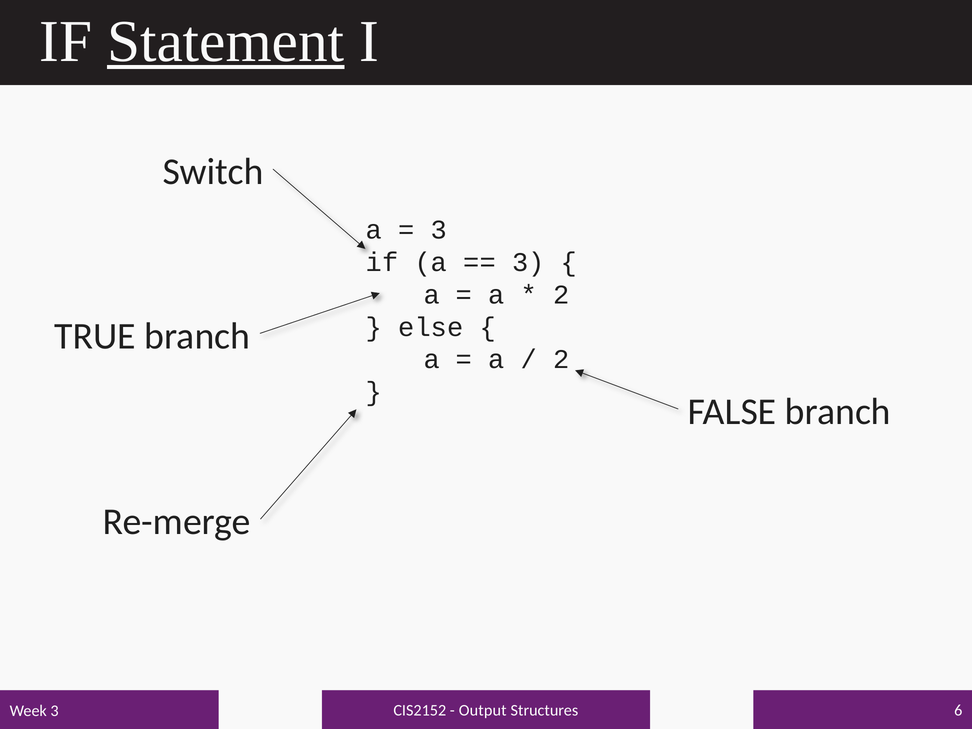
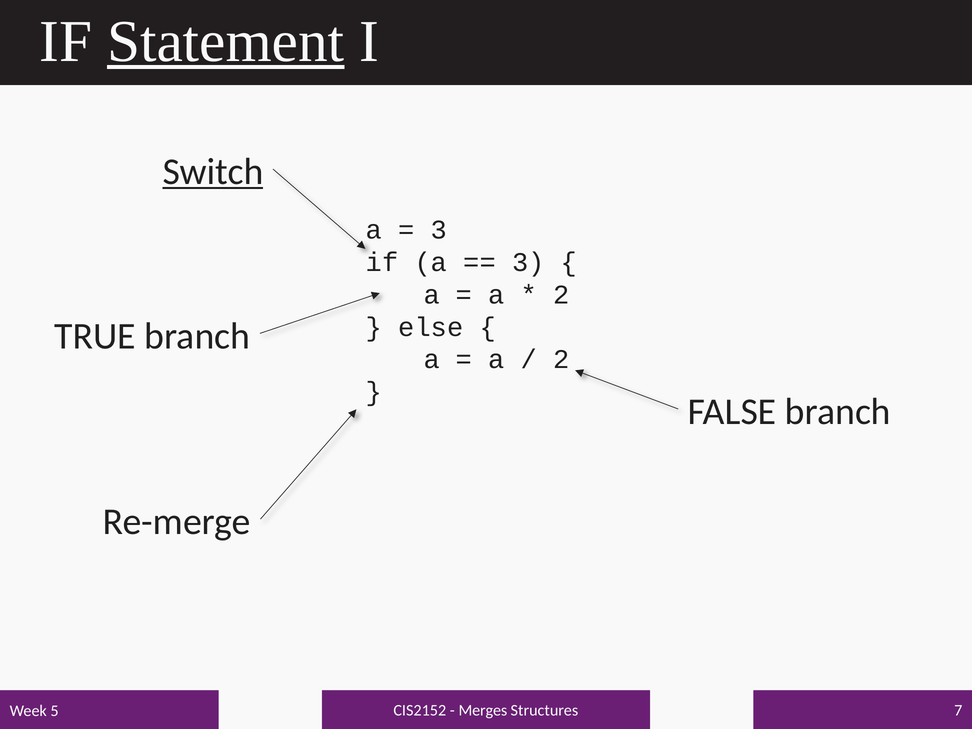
Switch underline: none -> present (213, 172)
Output: Output -> Merges (483, 711)
6: 6 -> 7 (958, 711)
Week 3: 3 -> 5 (55, 711)
